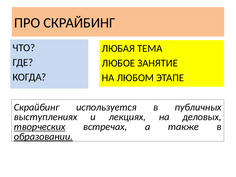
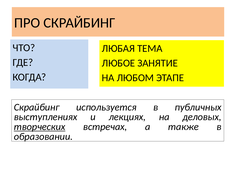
образовании underline: present -> none (43, 136)
